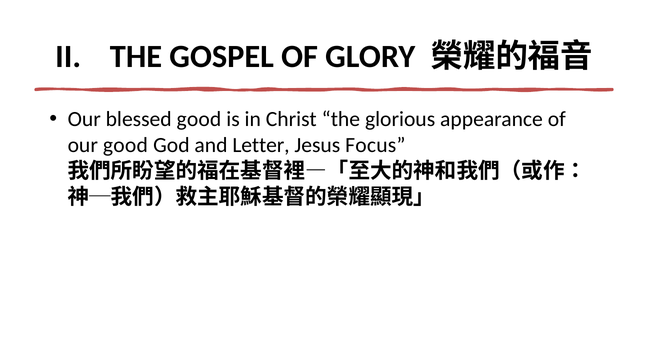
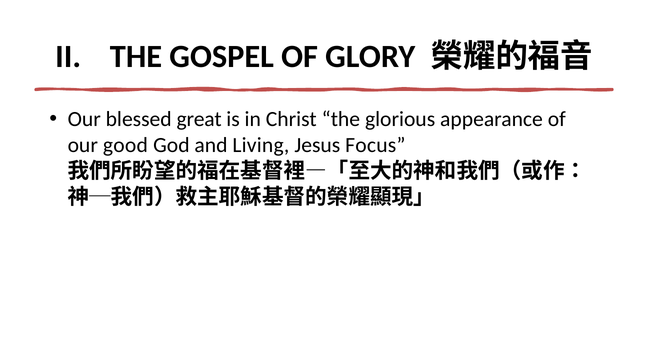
blessed good: good -> great (199, 119)
Letter: Letter -> Living (261, 145)
